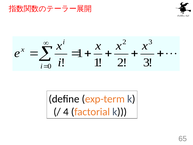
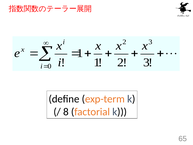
4: 4 -> 8 (66, 112)
